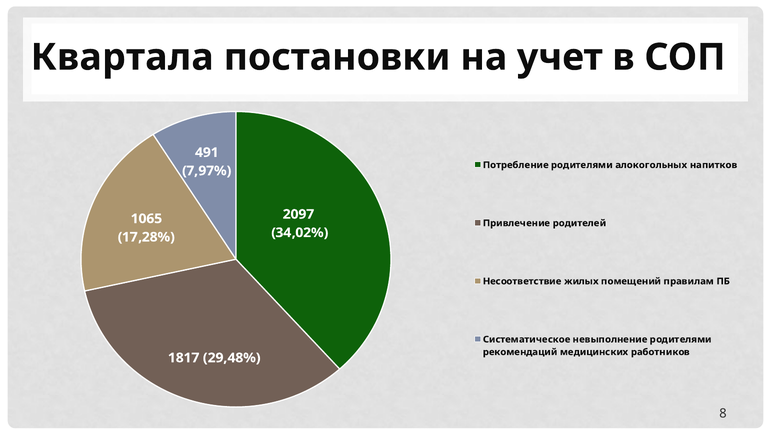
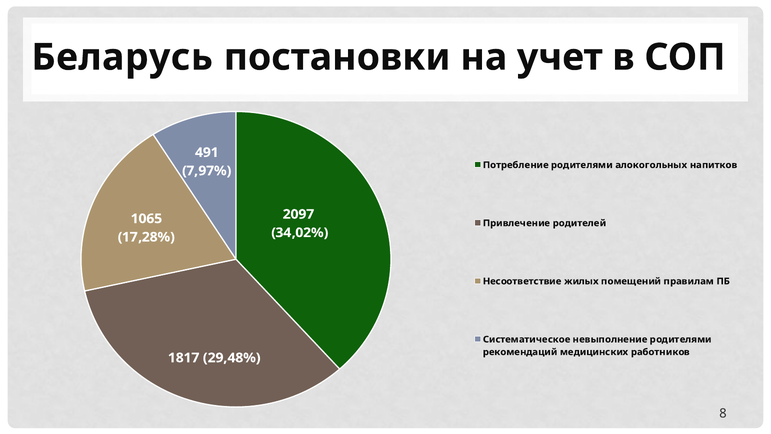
Квартала: Квартала -> Беларусь (122, 57)
